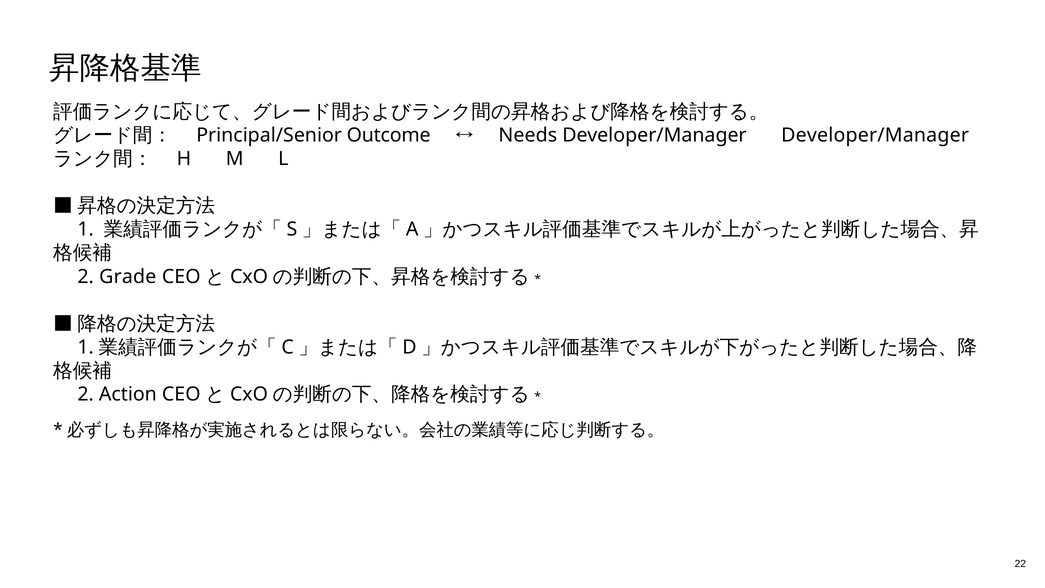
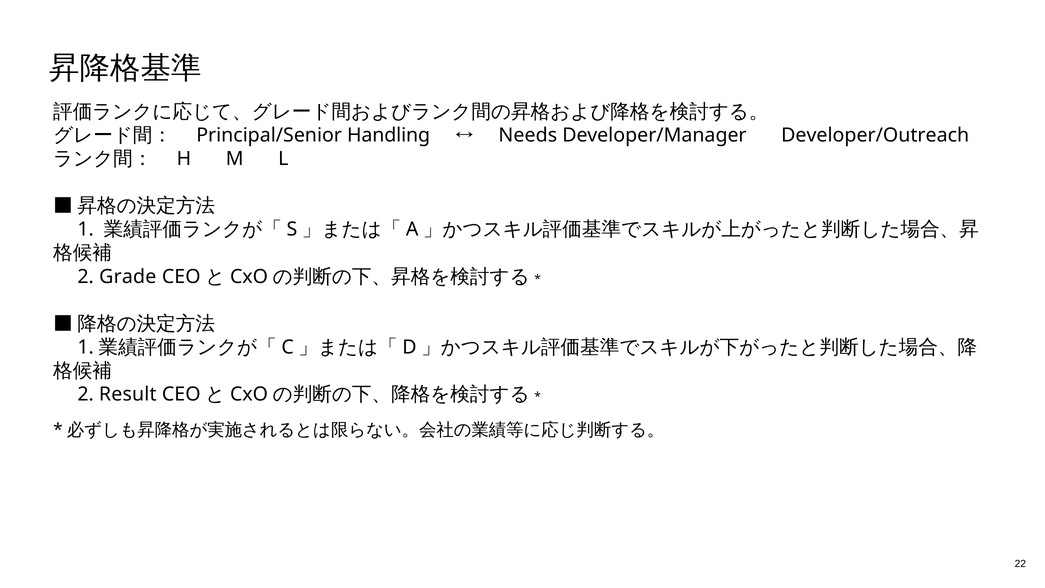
Outcome: Outcome -> Handling (389, 135)
Developer/Manager Developer/Manager: Developer/Manager -> Developer/Outreach (875, 135)
Action: Action -> Result (128, 394)
